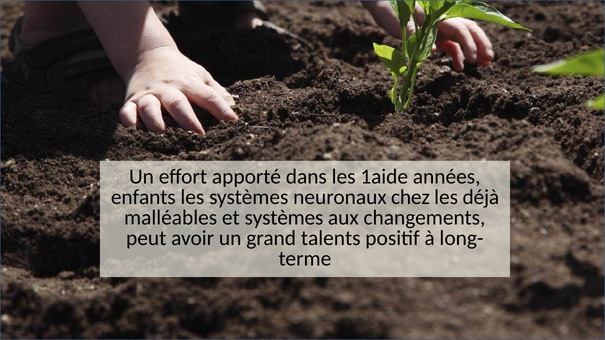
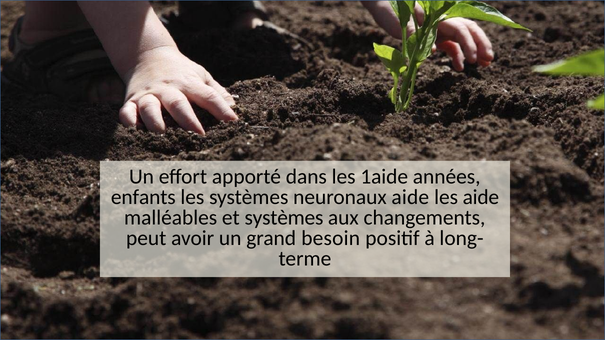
neuronaux chez: chez -> aide (410, 197)
les déjà: déjà -> aide (481, 197)
talents: talents -> besoin (331, 238)
